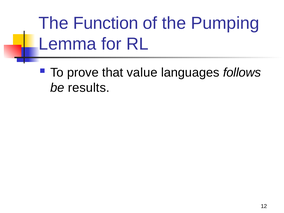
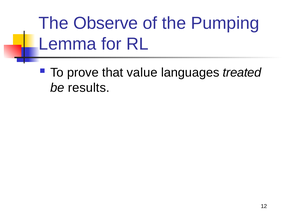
Function: Function -> Observe (106, 23)
follows: follows -> treated (242, 73)
